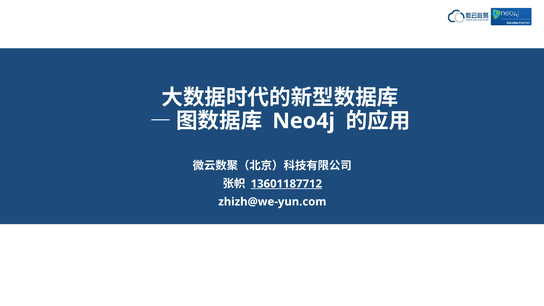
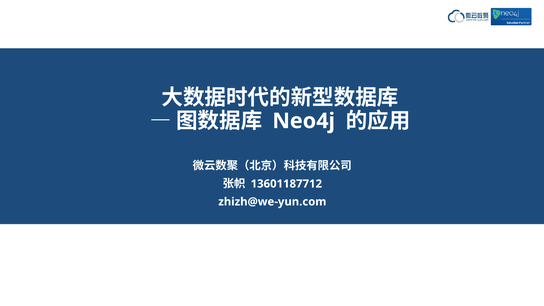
13601187712 underline: present -> none (286, 184)
